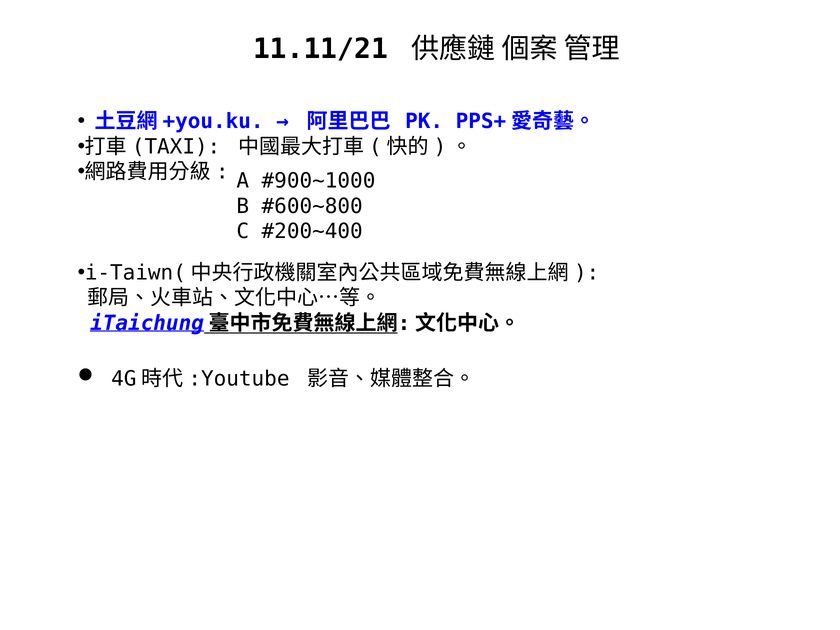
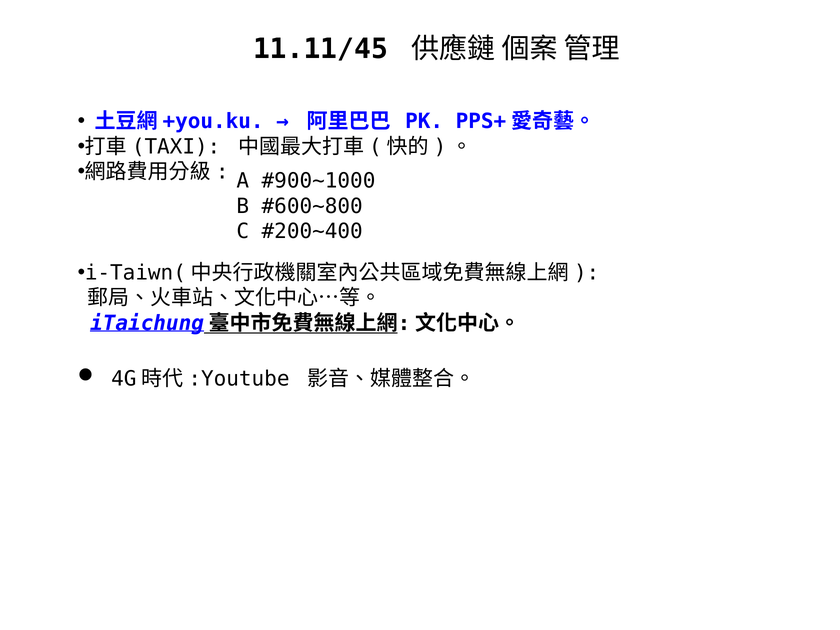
11.11/21: 11.11/21 -> 11.11/45 (321, 49)
